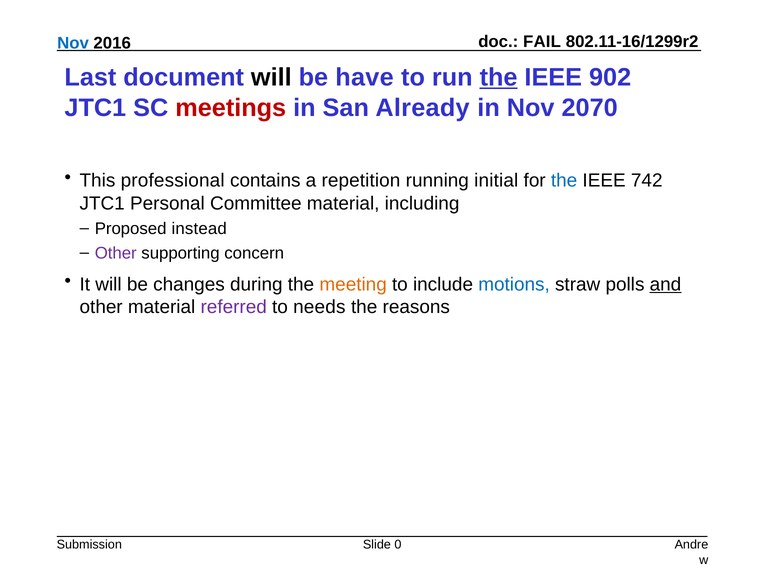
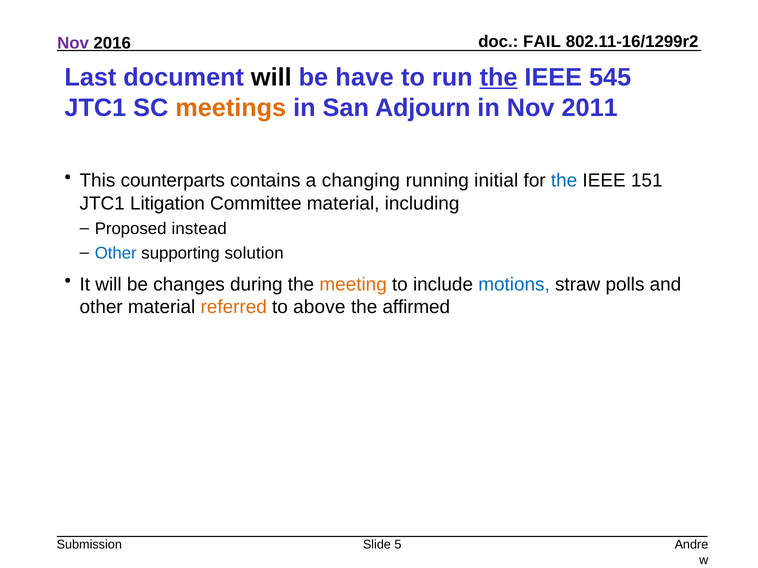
Nov colour: blue -> purple (73, 43)
902: 902 -> 545 (610, 78)
meetings colour: red -> orange (231, 108)
Already: Already -> Adjourn (423, 108)
2070: 2070 -> 2011 (590, 108)
professional: professional -> counterparts (173, 181)
repetition: repetition -> changing (361, 181)
742: 742 -> 151 (647, 181)
Personal: Personal -> Litigation (167, 203)
Other colour: purple -> blue (116, 253)
concern: concern -> solution (254, 253)
and underline: present -> none (665, 285)
referred colour: purple -> orange (234, 307)
needs: needs -> above (319, 307)
reasons: reasons -> affirmed (416, 307)
0: 0 -> 5 (398, 545)
